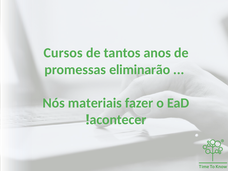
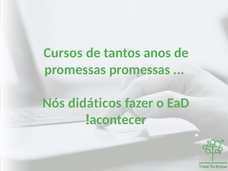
promessas eliminarão: eliminarão -> promessas (140, 70)
materiais: materiais -> didáticos (95, 103)
